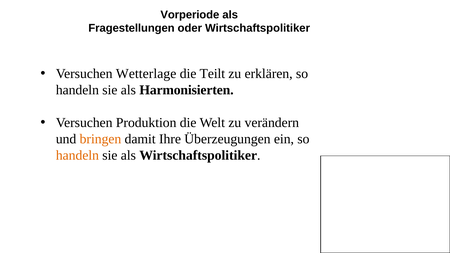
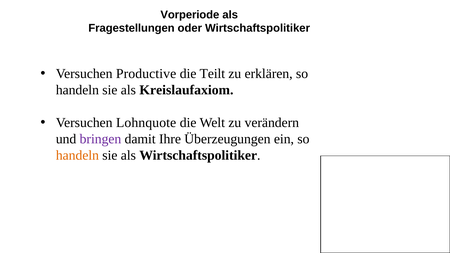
Wetterlage: Wetterlage -> Productive (146, 74)
Harmonisierten: Harmonisierten -> Kreislaufaxiom (186, 90)
Produktion: Produktion -> Lohnquote (146, 123)
bringen colour: orange -> purple (100, 139)
